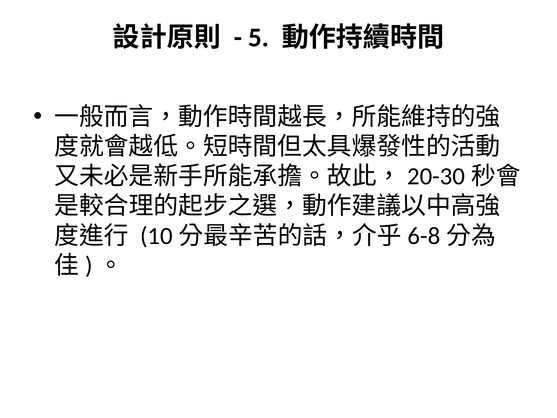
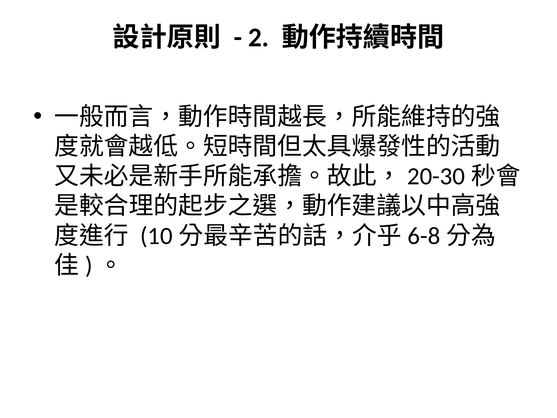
5: 5 -> 2 (259, 38)
